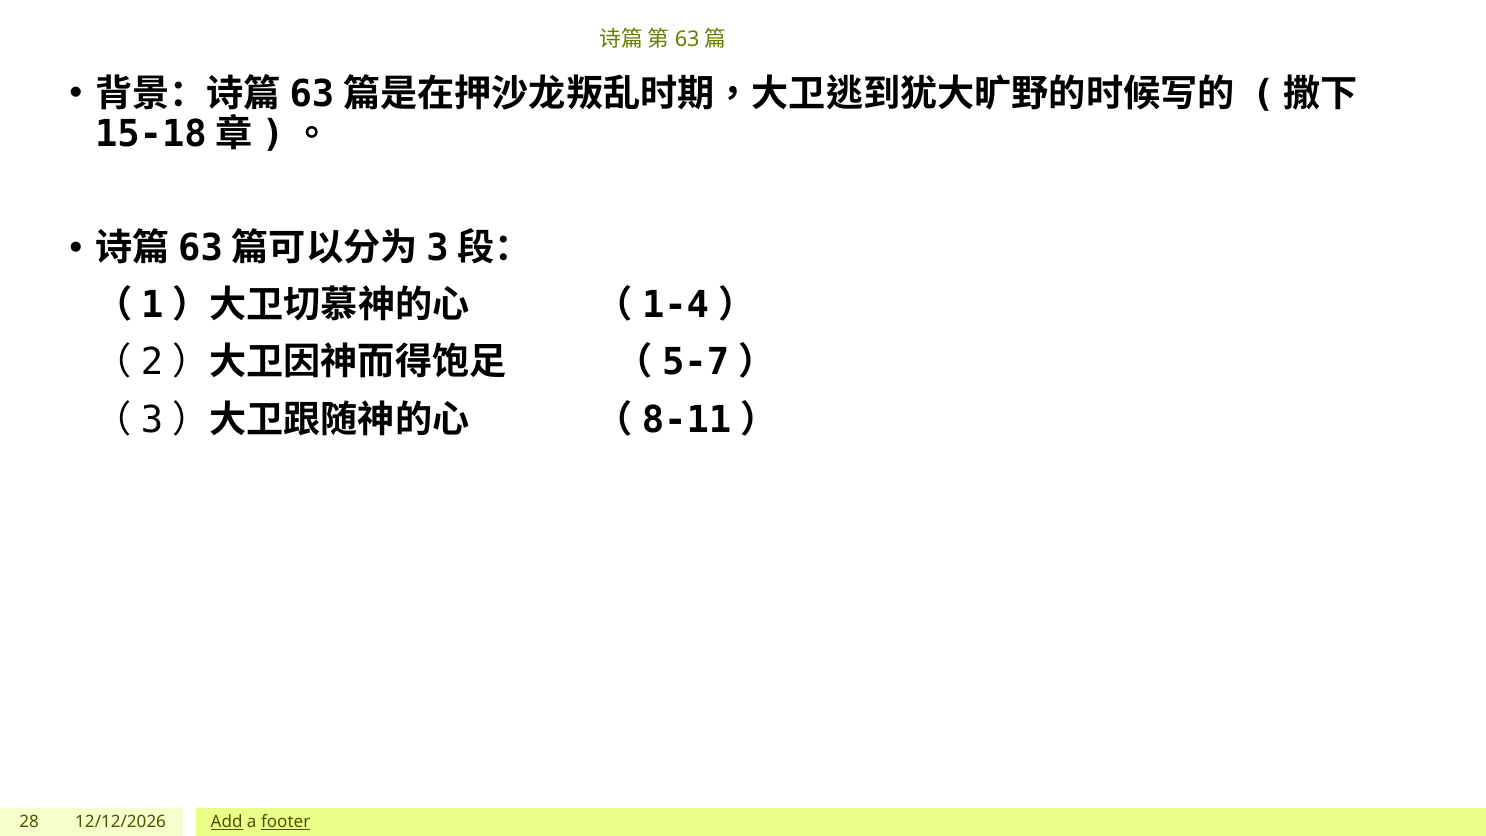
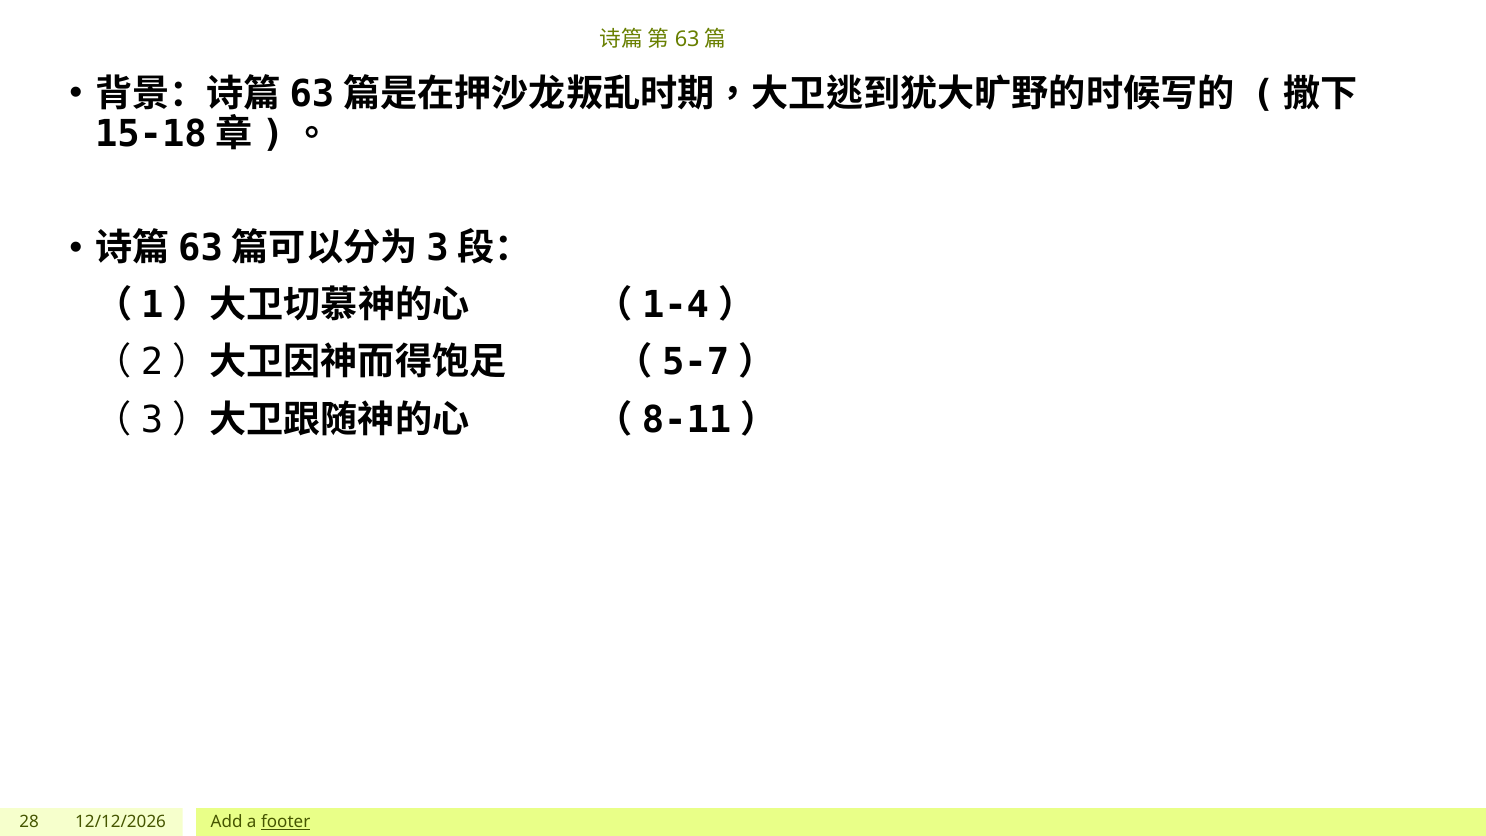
Add underline: present -> none (227, 822)
